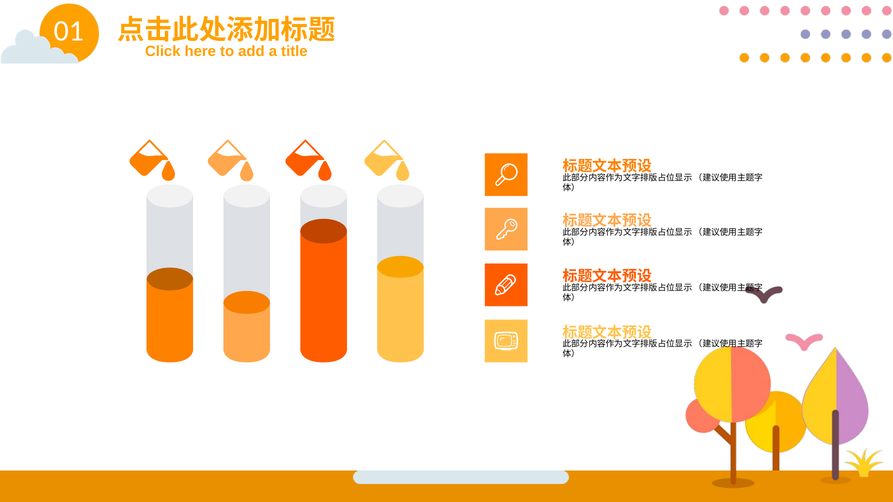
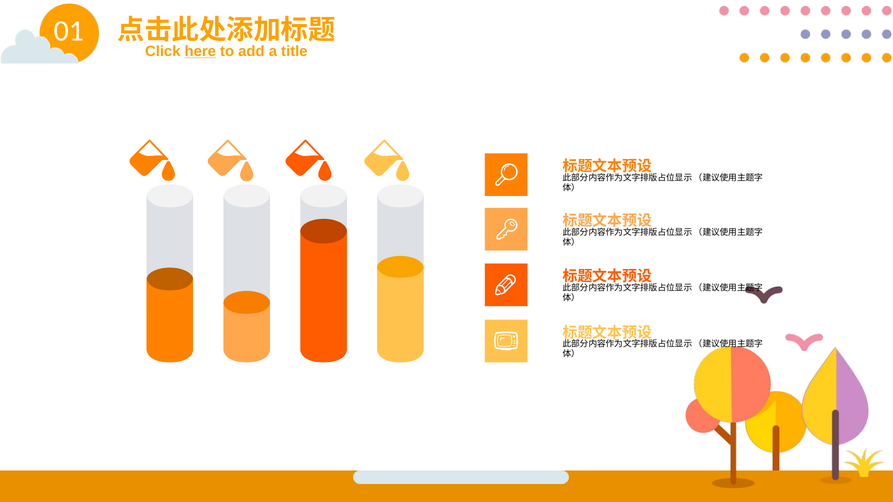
here underline: none -> present (200, 51)
